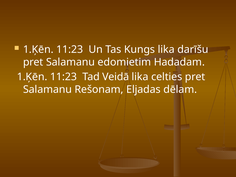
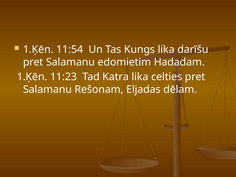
11:23: 11:23 -> 11:54 (70, 50)
Veidā: Veidā -> Katra (116, 77)
